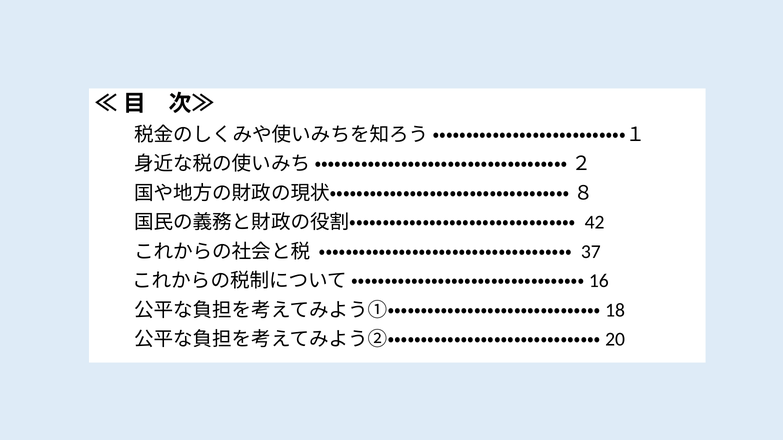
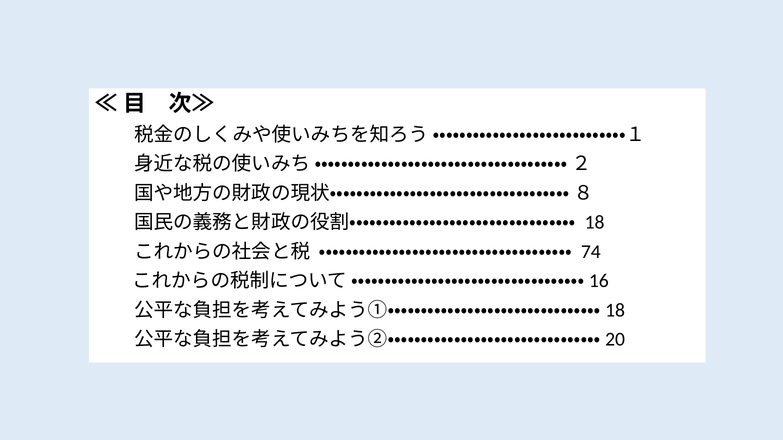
42: 42 -> 18 (595, 223)
37: 37 -> 74 (591, 252)
